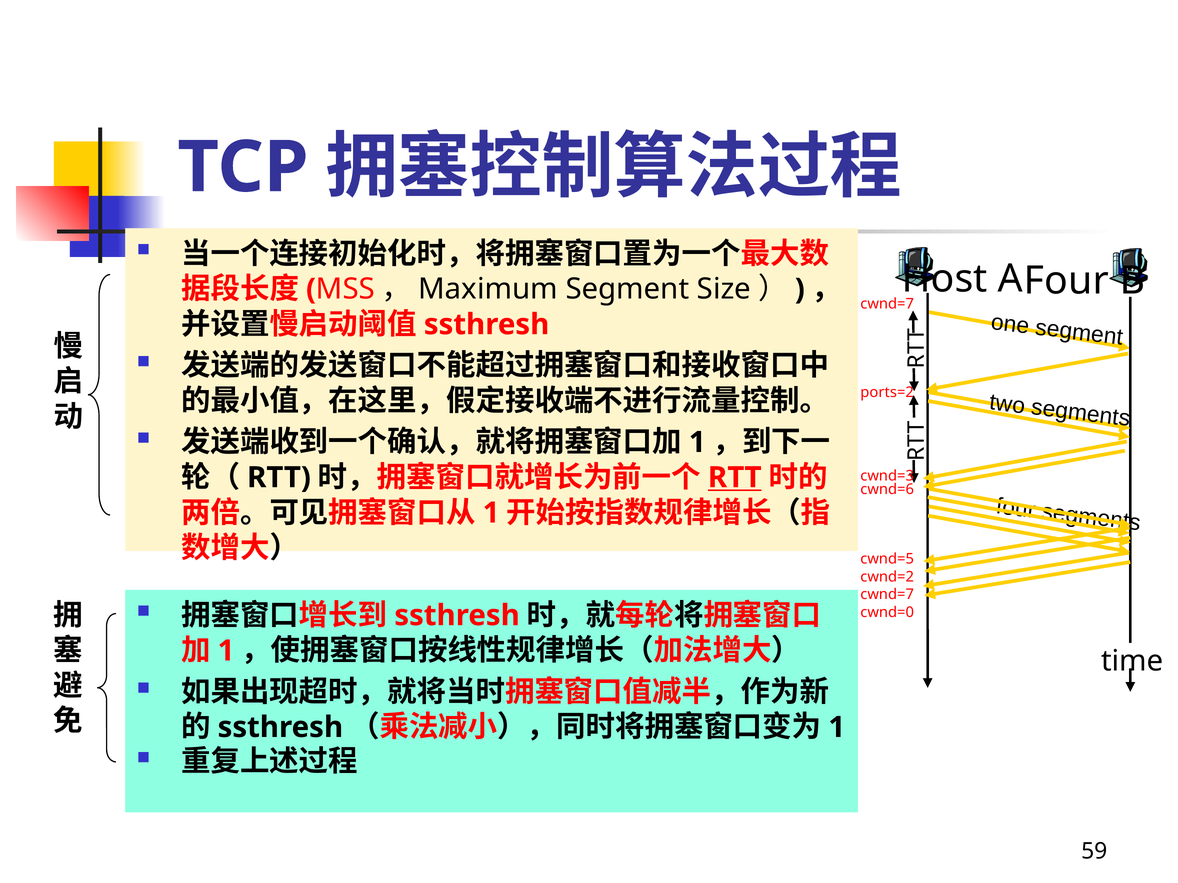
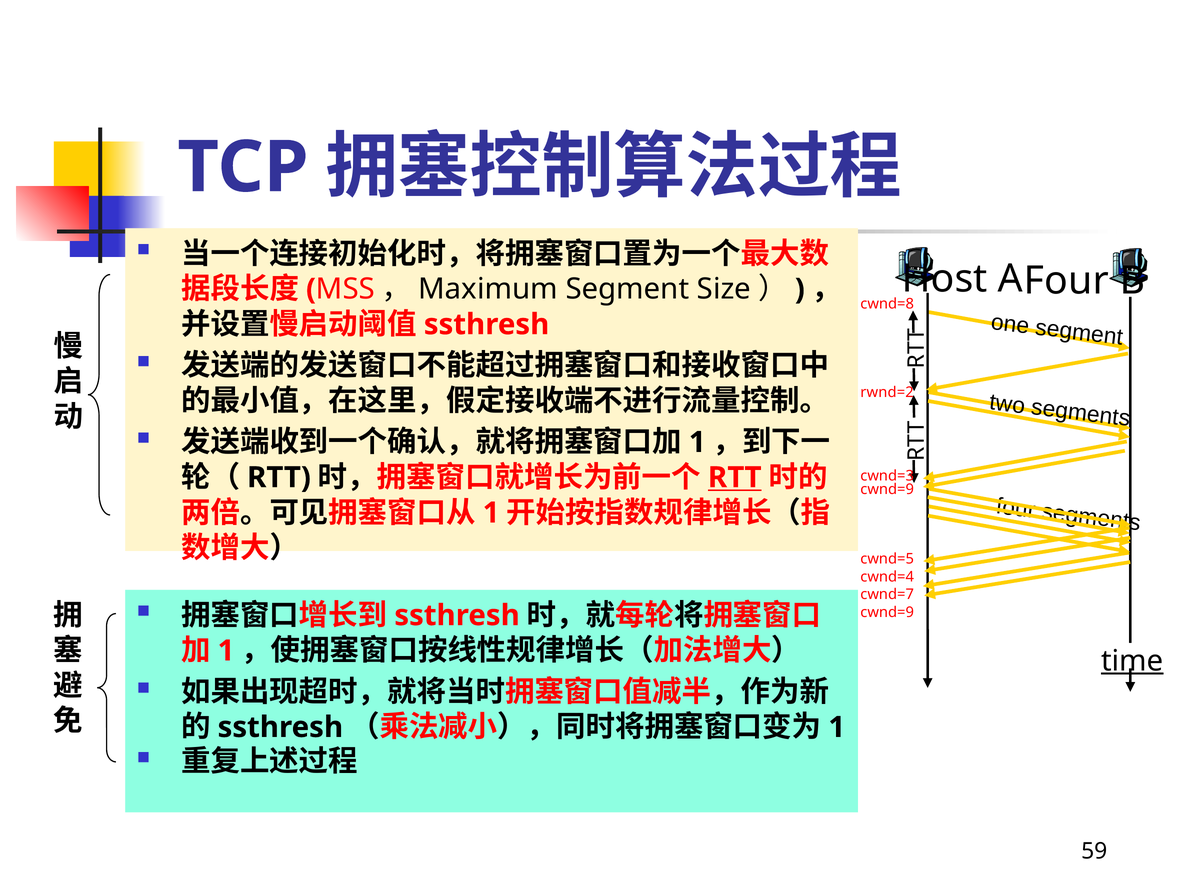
cwnd=7: cwnd=7 -> cwnd=8 (887, 304)
ports=2: ports=2 -> rwnd=2 (887, 392)
cwnd=6: cwnd=6 -> cwnd=9 (887, 490)
cwnd=2: cwnd=2 -> cwnd=4 (887, 577)
cwnd=0: cwnd=0 -> cwnd=9 (887, 613)
time underline: none -> present (1132, 661)
